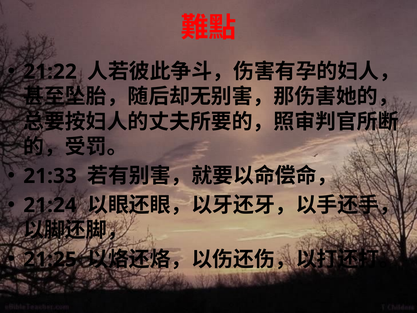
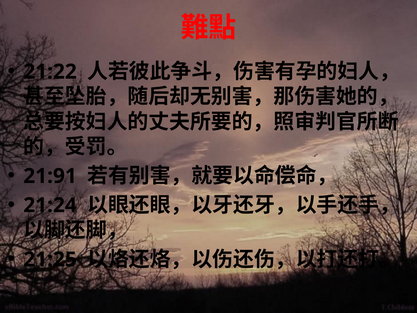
21:33: 21:33 -> 21:91 (50, 176)
